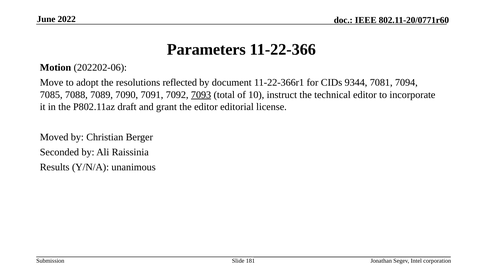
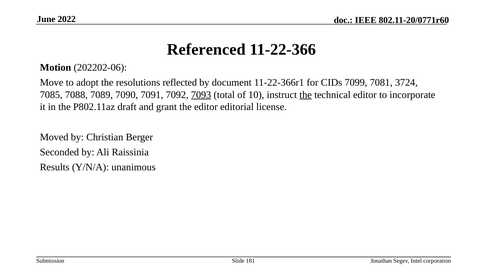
Parameters: Parameters -> Referenced (206, 49)
9344: 9344 -> 7099 (356, 82)
7094: 7094 -> 3724 (406, 82)
the underline: none -> present (306, 95)
